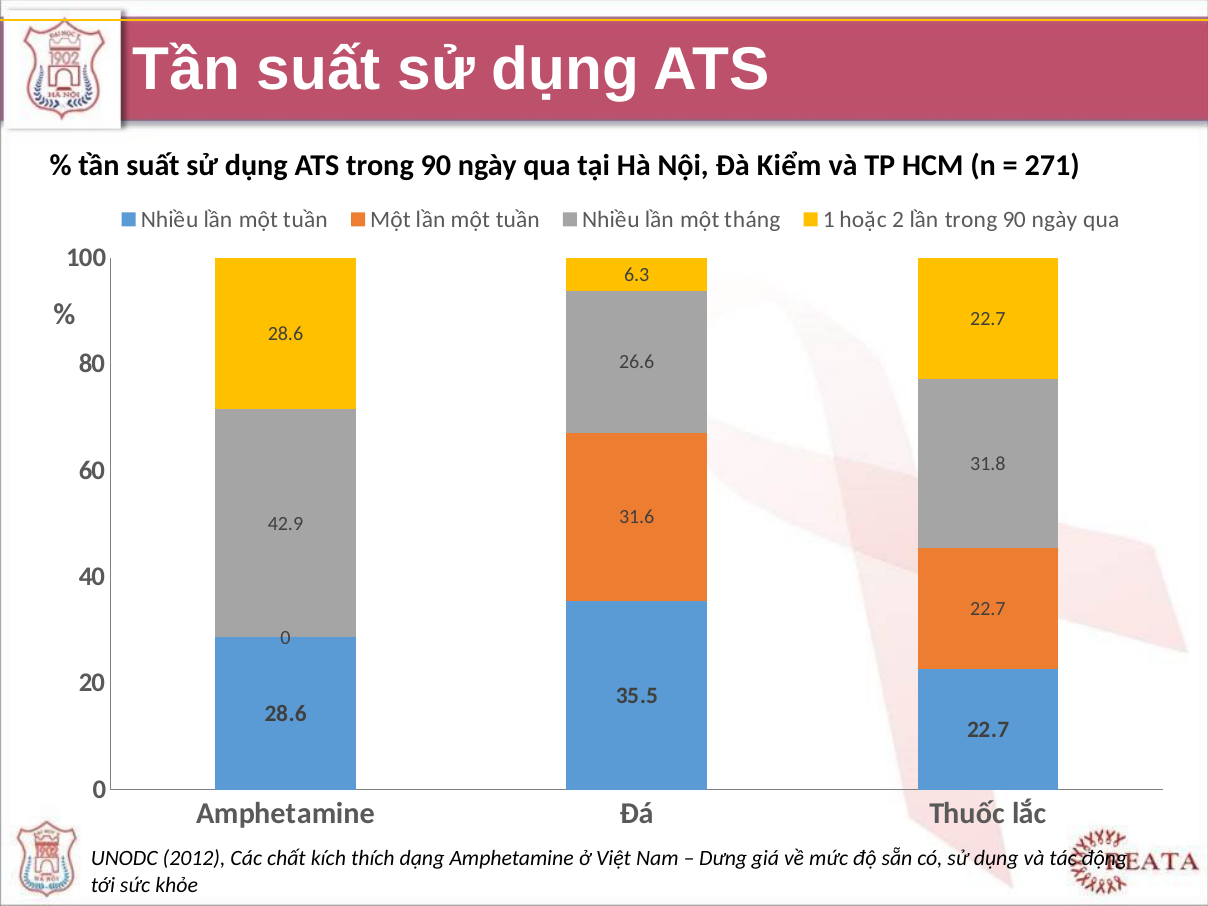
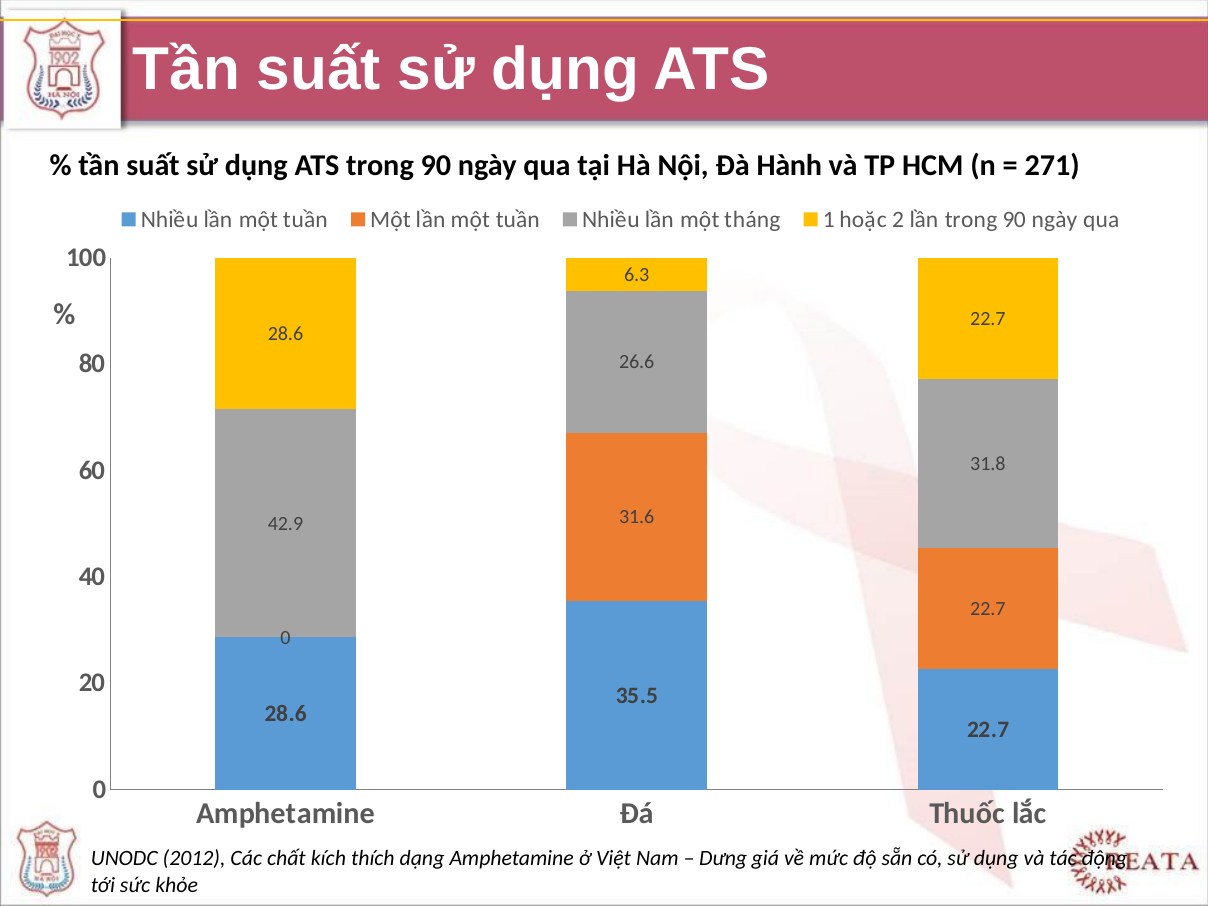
Kiểm: Kiểm -> Hành (789, 165)
